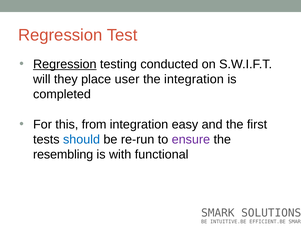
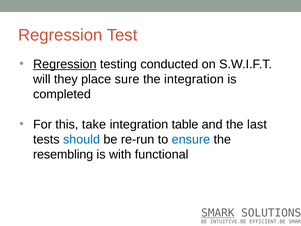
user: user -> sure (127, 79)
from: from -> take (94, 124)
easy: easy -> table (185, 124)
first: first -> last (257, 124)
ensure colour: purple -> blue (191, 139)
SMARK underline: none -> present (218, 213)
